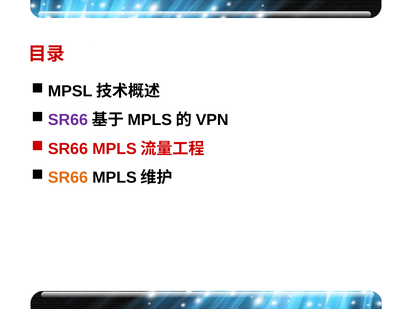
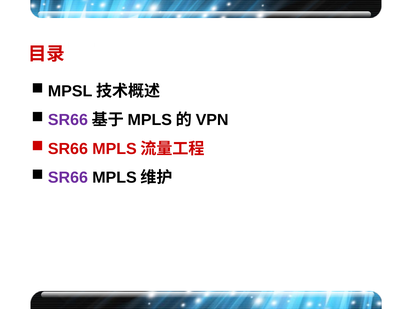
SR66 colour: orange -> purple (68, 178)
